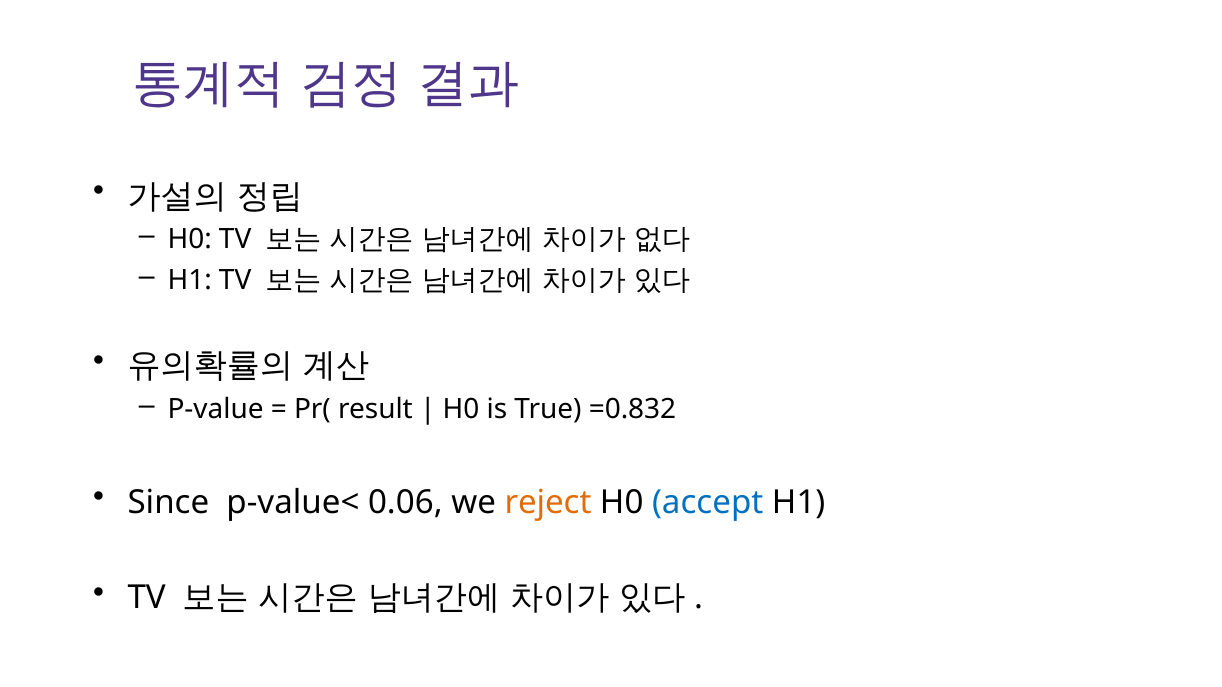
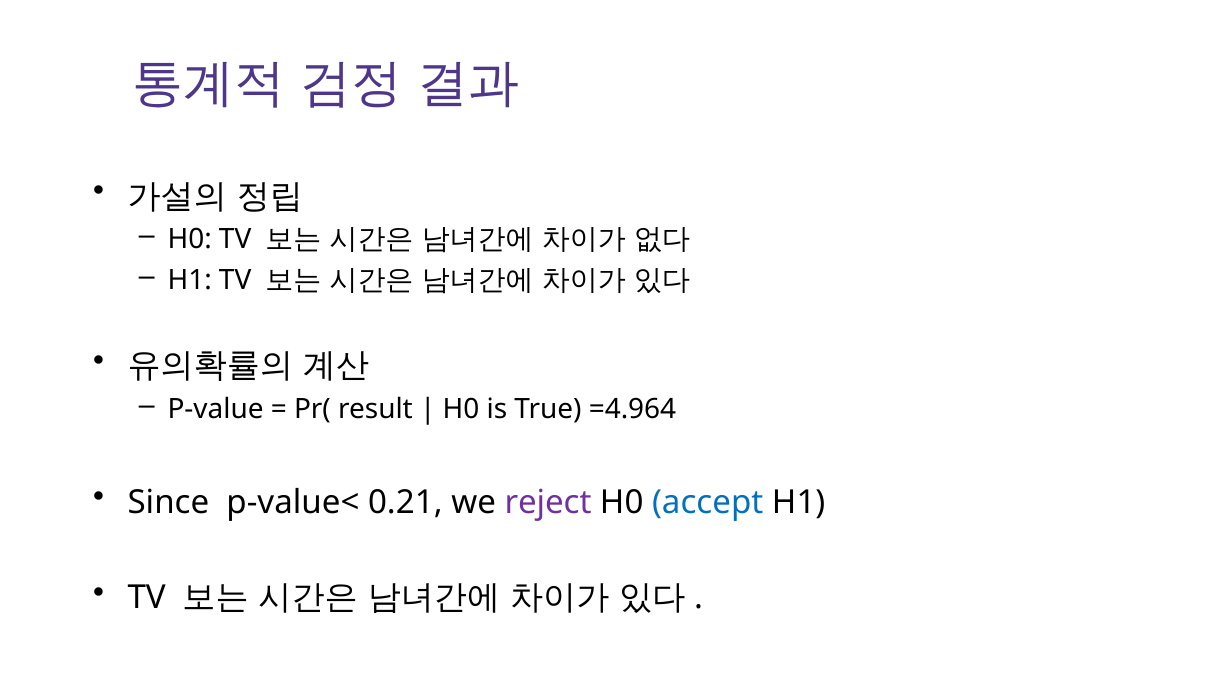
=0.832: =0.832 -> =4.964 (633, 410)
0.06: 0.06 -> 0.21 (405, 503)
reject colour: orange -> purple (548, 503)
